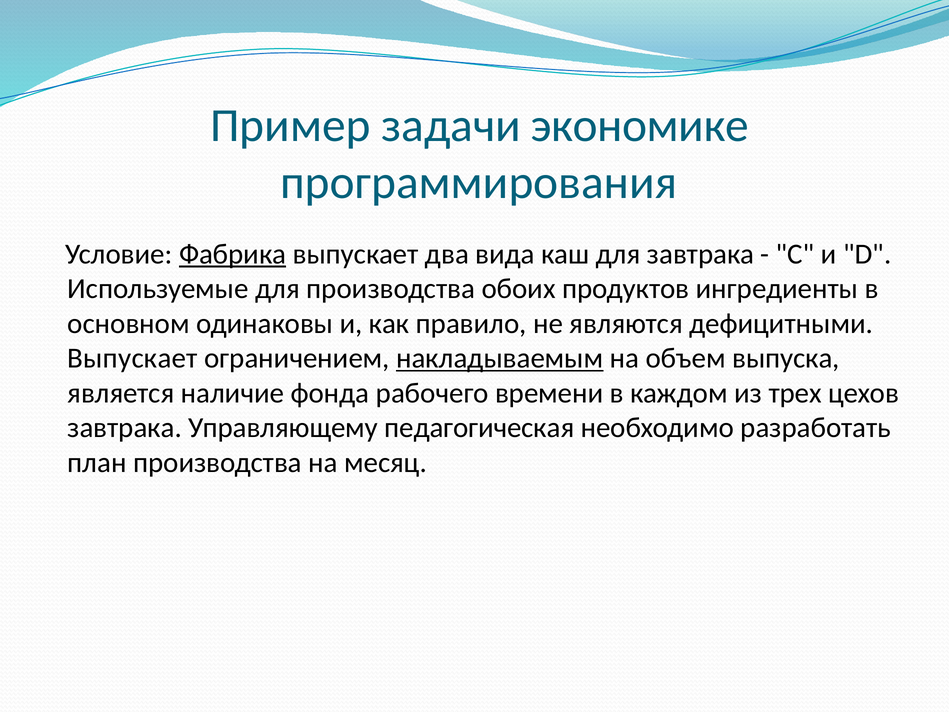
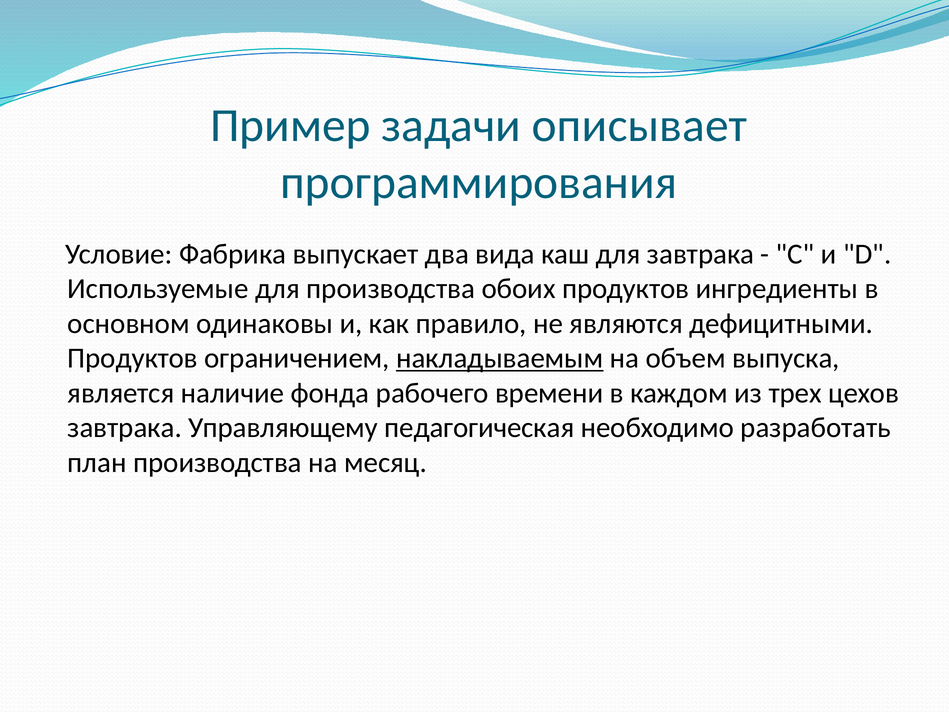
экономике: экономике -> описывает (640, 125)
Фабрика underline: present -> none (233, 254)
Выпускает: Выпускает -> Продуктов (133, 358)
